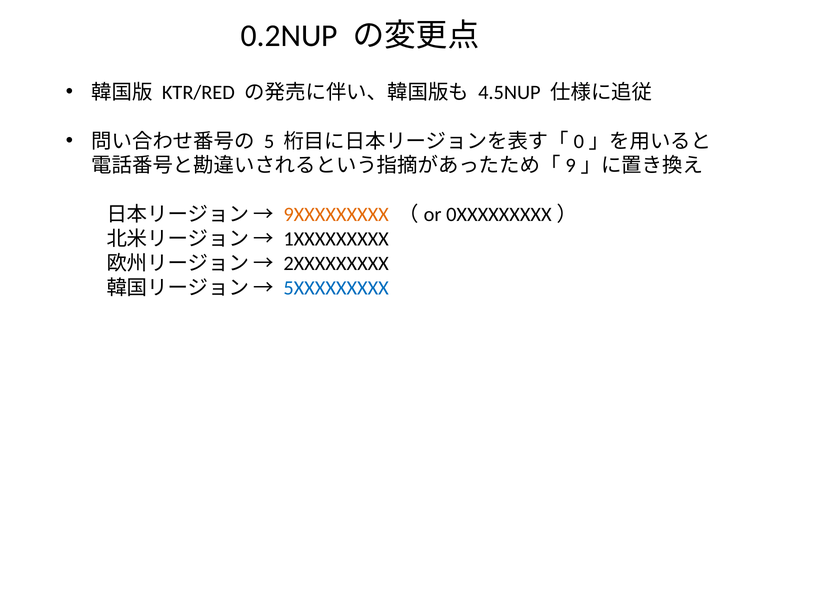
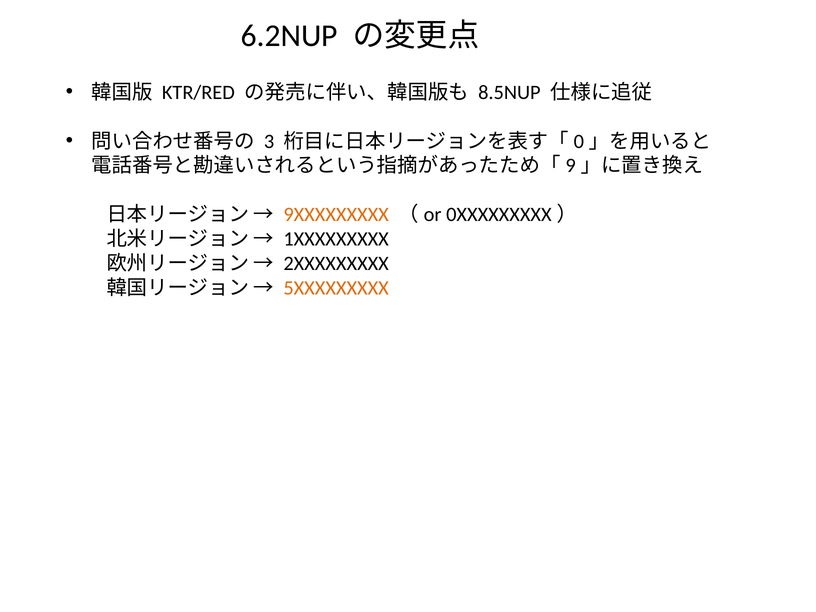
0.2NUP: 0.2NUP -> 6.2NUP (289, 36)
4.5NUP: 4.5NUP -> 8.5NUP (509, 92)
5: 5 -> 3 (269, 141)
5XXXXXXXXX colour: blue -> orange (336, 288)
